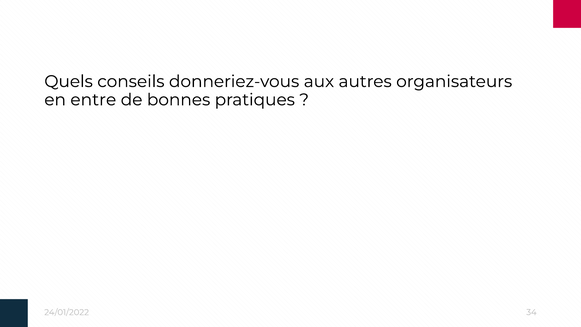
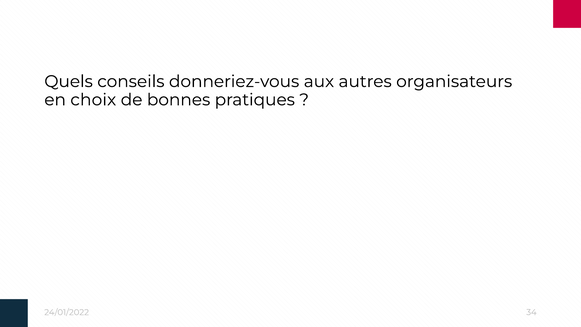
entre: entre -> choix (93, 100)
